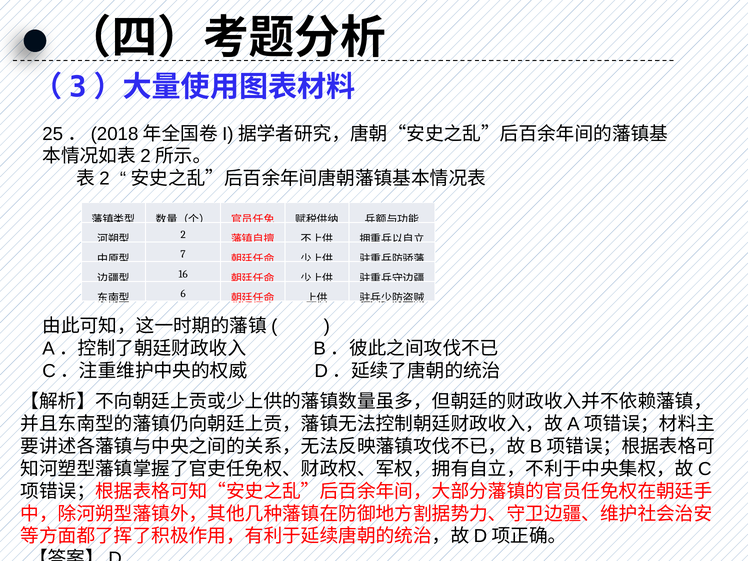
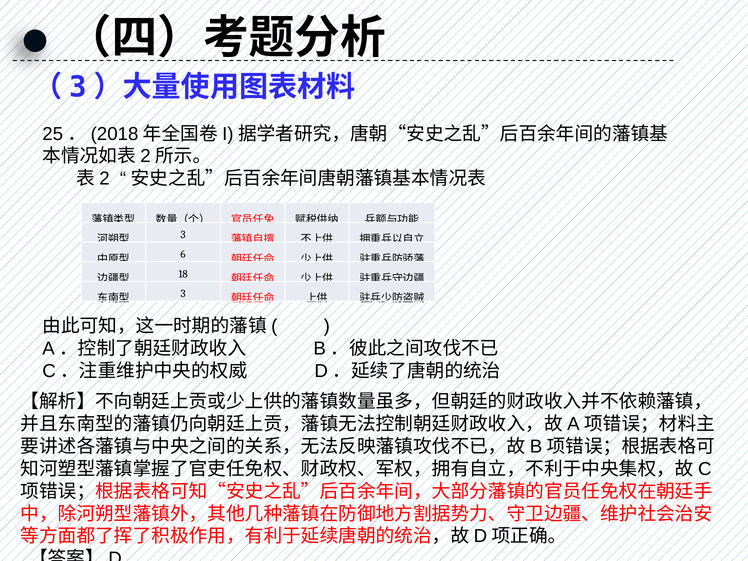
2: 2 -> 3 (183, 235)
7: 7 -> 6 (183, 254)
16: 16 -> 18 (183, 274)
6: 6 -> 3 (183, 294)
